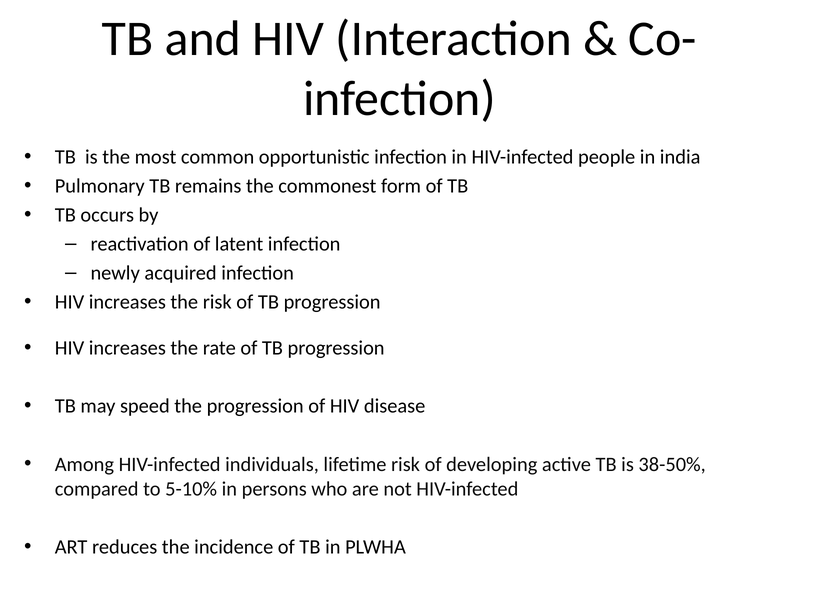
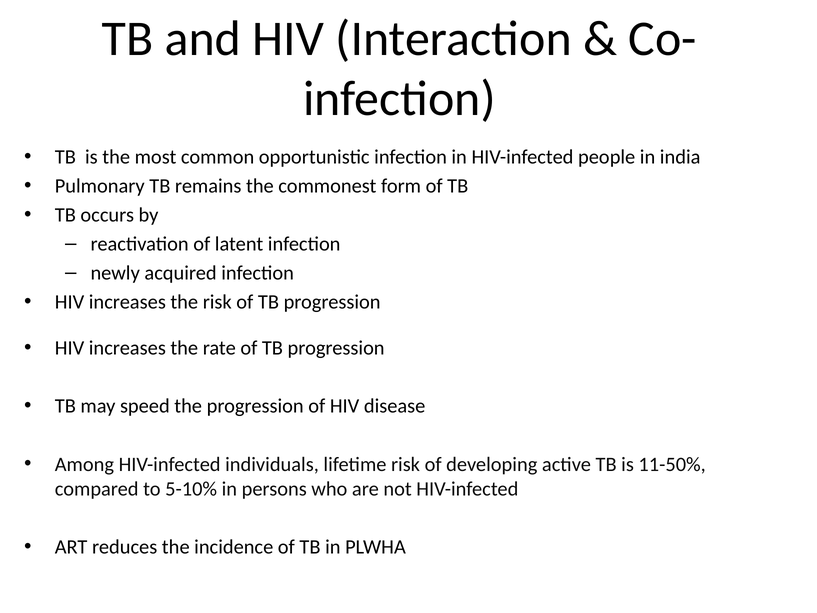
38-50%: 38-50% -> 11-50% (672, 464)
